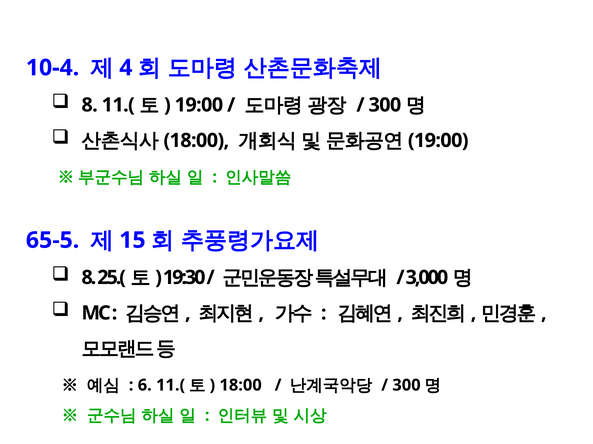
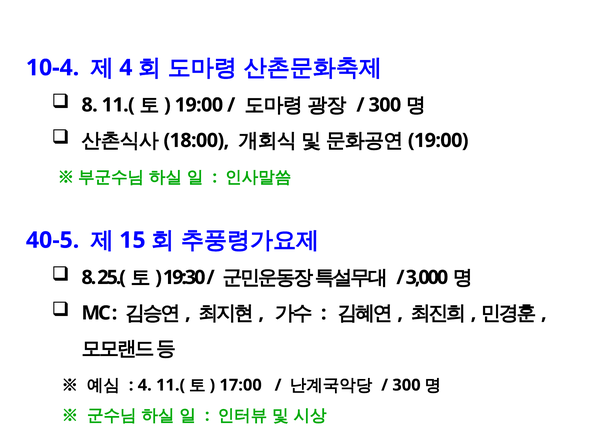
65-5: 65-5 -> 40-5 (53, 241)
6: 6 -> 4 (145, 386)
18:00: 18:00 -> 17:00 (241, 386)
